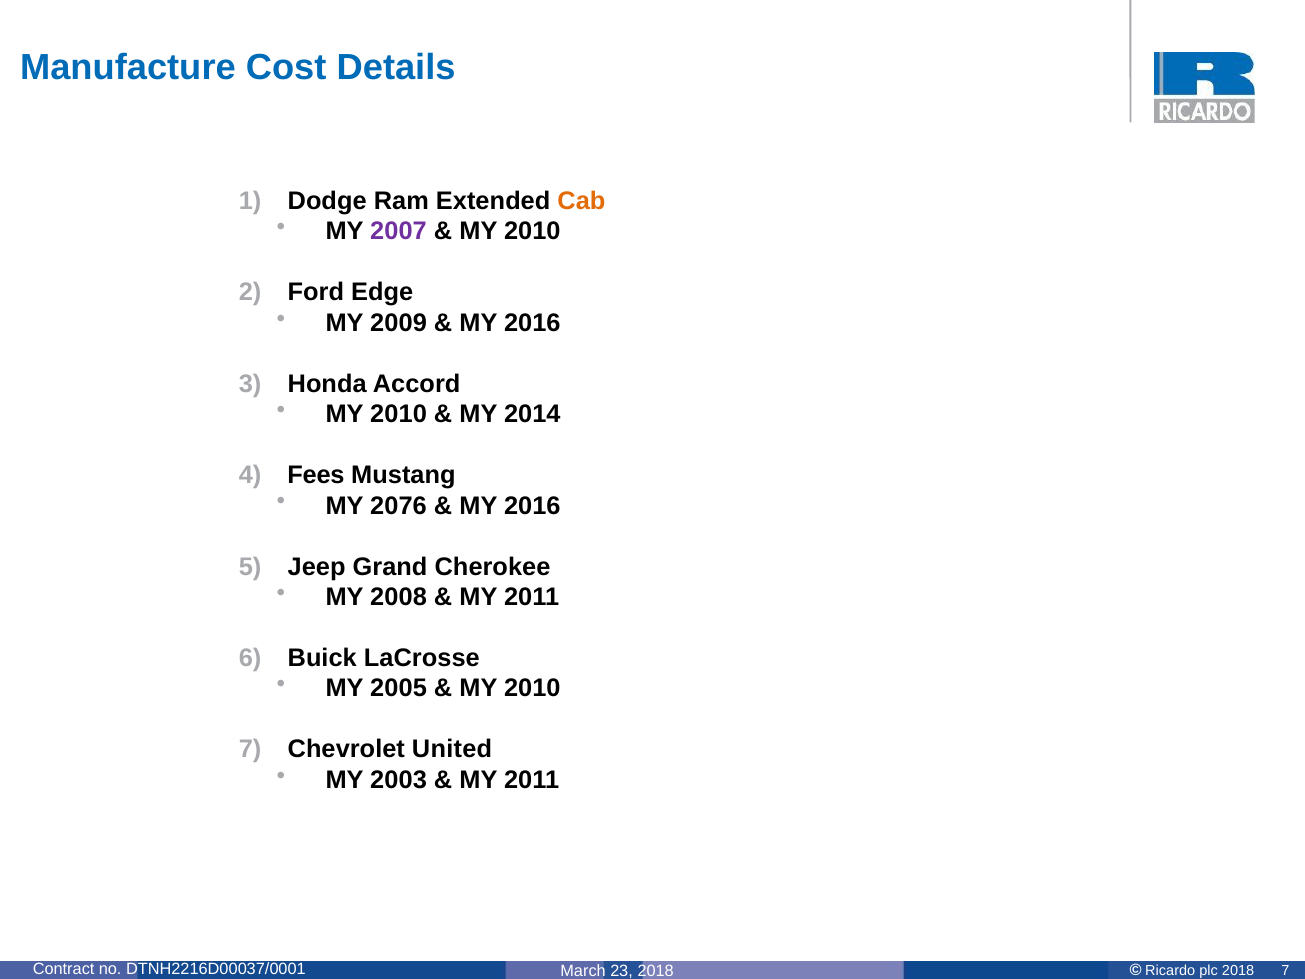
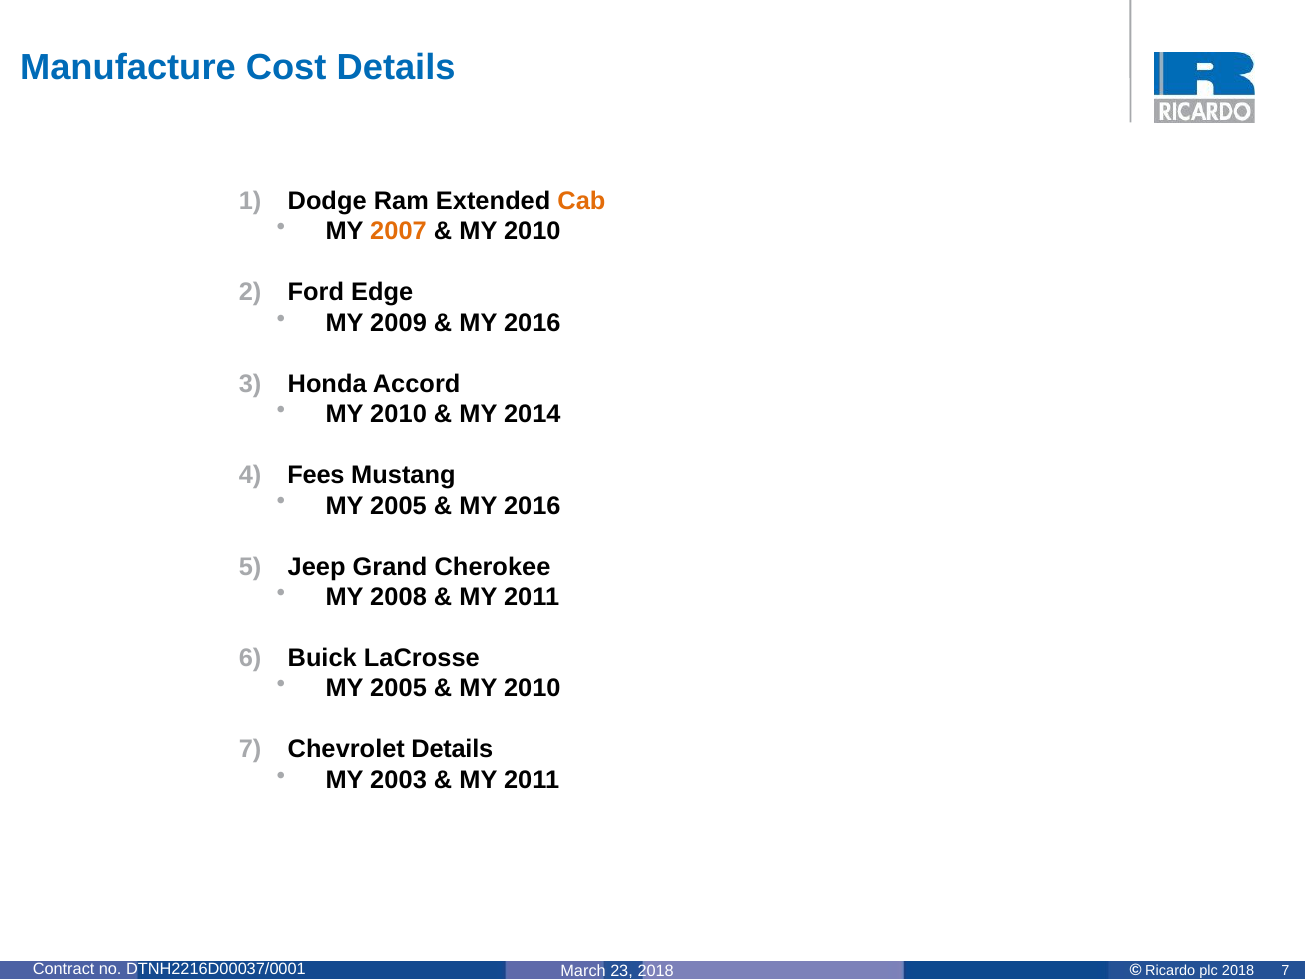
2007 colour: purple -> orange (398, 231)
2076: 2076 -> 2005 (398, 506)
Chevrolet United: United -> Details (452, 749)
